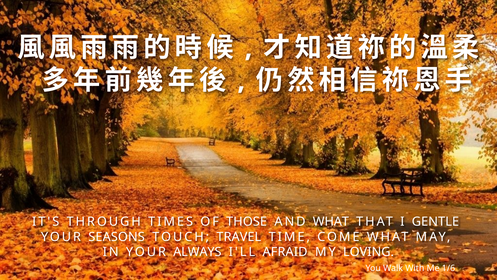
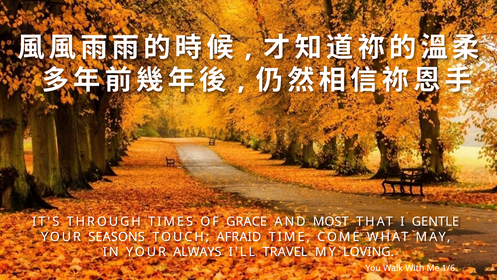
THOSE: THOSE -> GRACE (247, 221)
AND WHAT: WHAT -> MOST (331, 221)
TRAVEL: TRAVEL -> AFRAID (239, 237)
AFRAID: AFRAID -> TRAVEL (285, 252)
